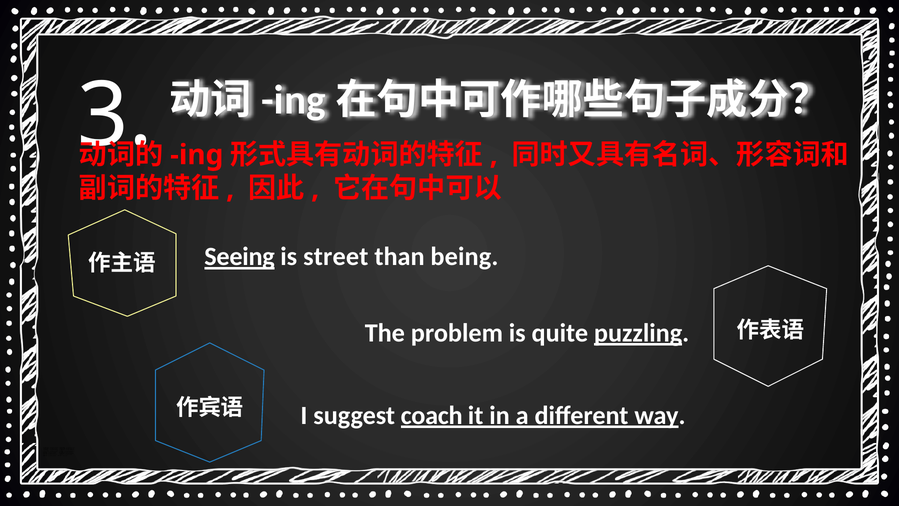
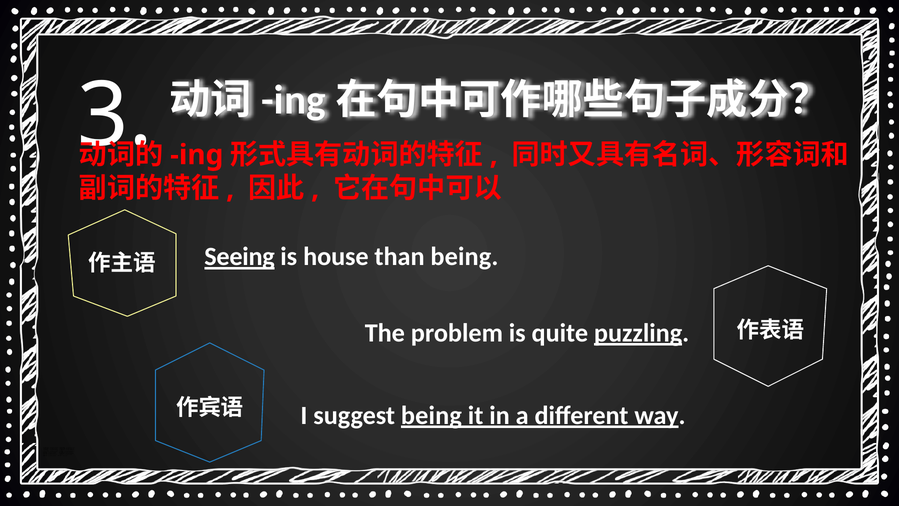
street: street -> house (336, 257)
suggest coach: coach -> being (431, 415)
